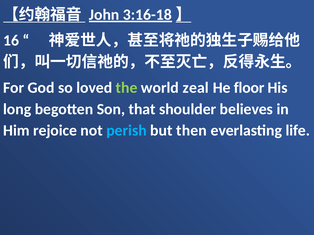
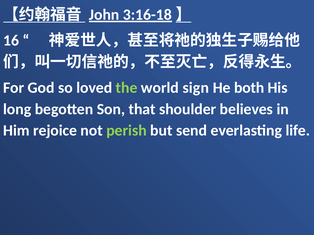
zeal: zeal -> sign (196, 88)
floor: floor -> both (249, 88)
perish colour: light blue -> light green (126, 131)
then: then -> send (192, 131)
